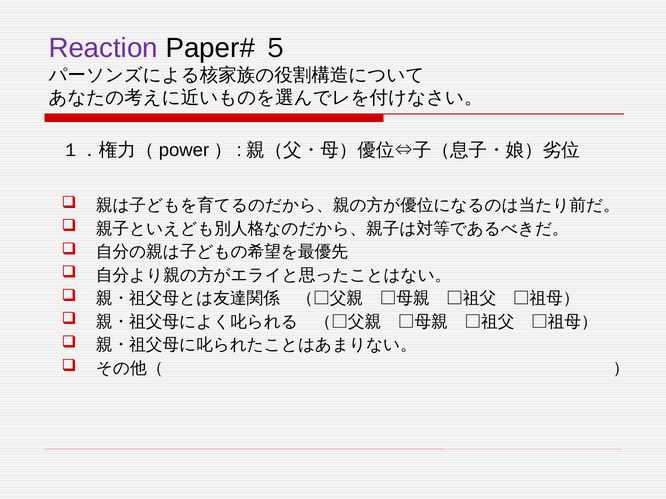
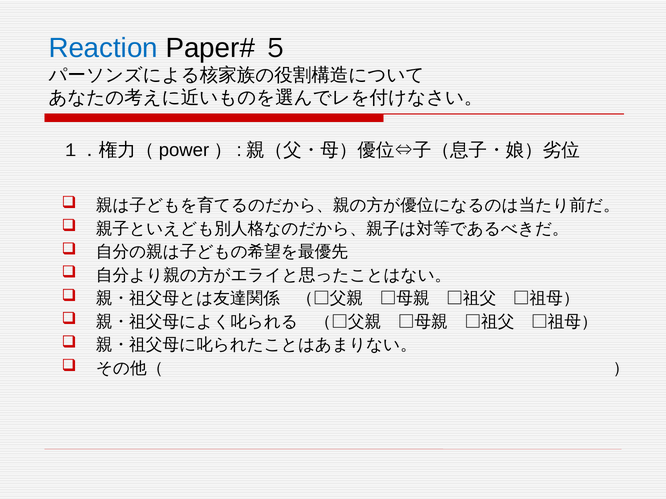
Reaction colour: purple -> blue (103, 48)
